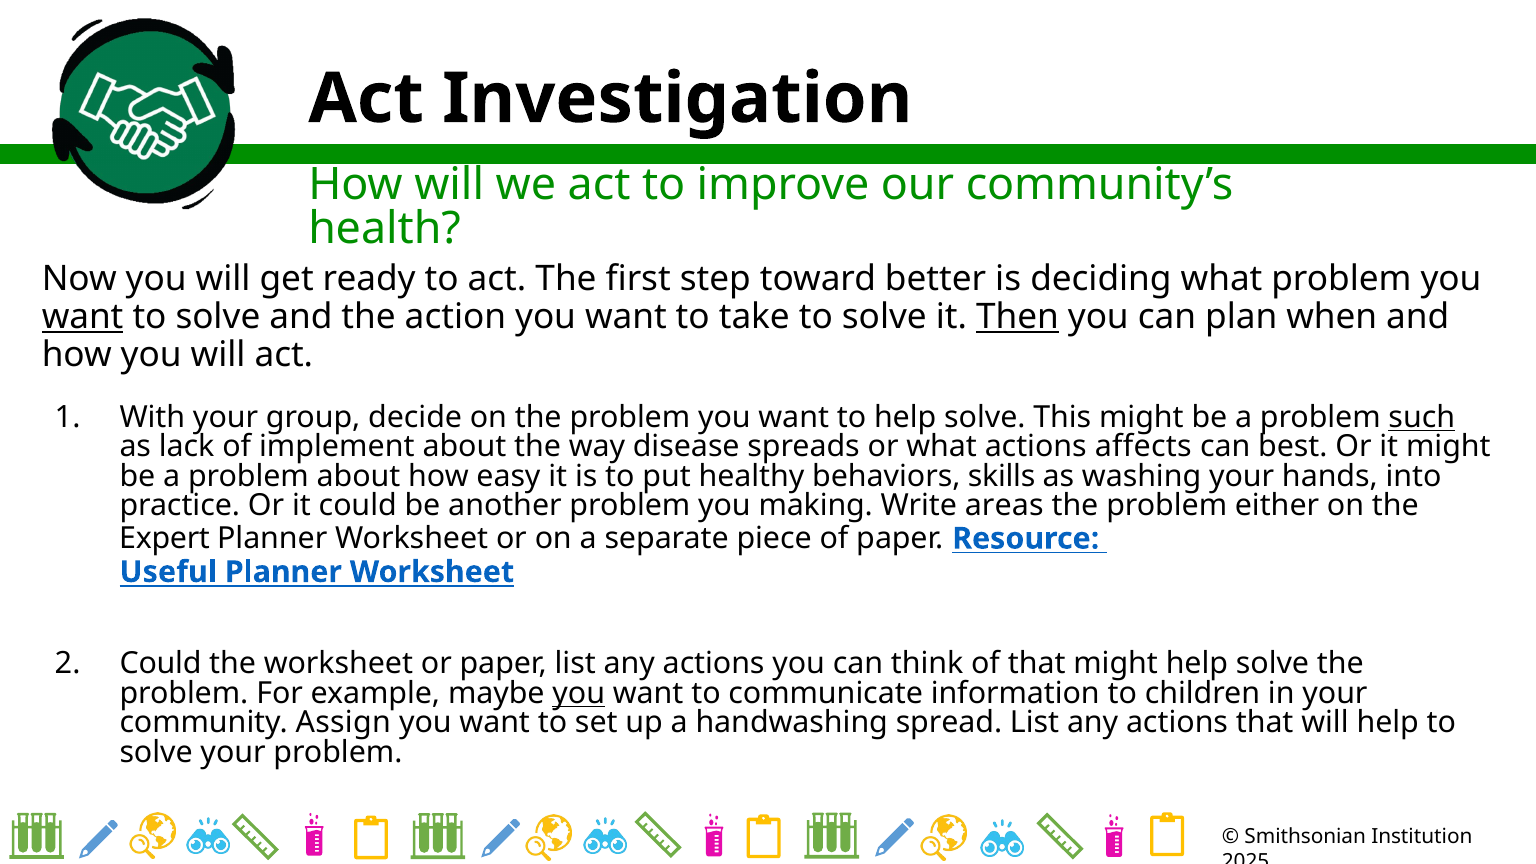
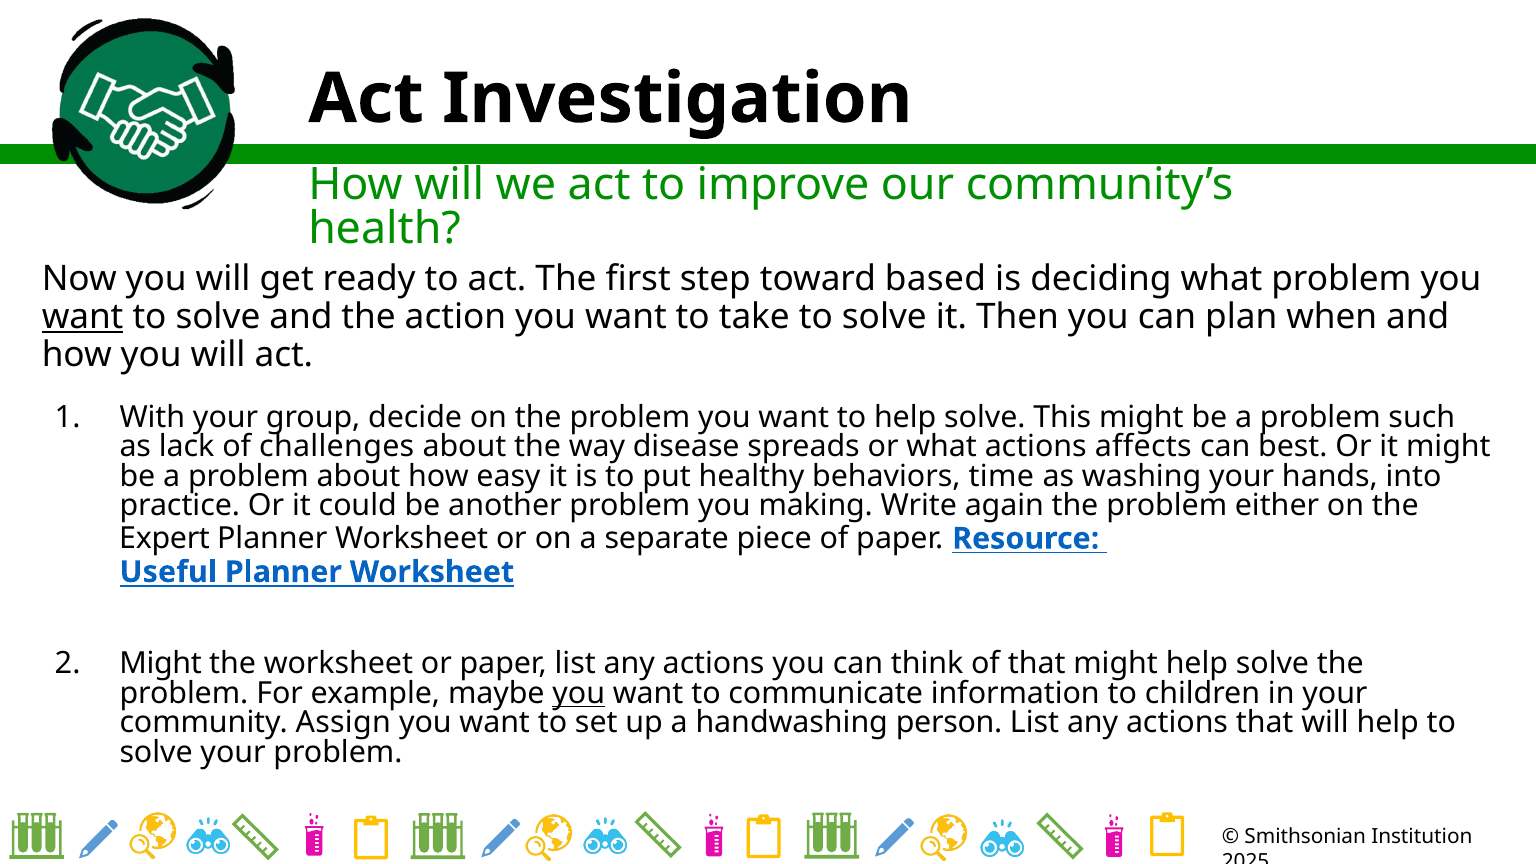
better: better -> based (935, 279)
Then underline: present -> none (1018, 317)
such underline: present -> none (1422, 417)
implement: implement -> challenges (337, 447)
skills: skills -> time (1001, 476)
areas: areas -> again (1004, 506)
Could: Could -> Might (161, 664)
spread: spread -> person (949, 723)
